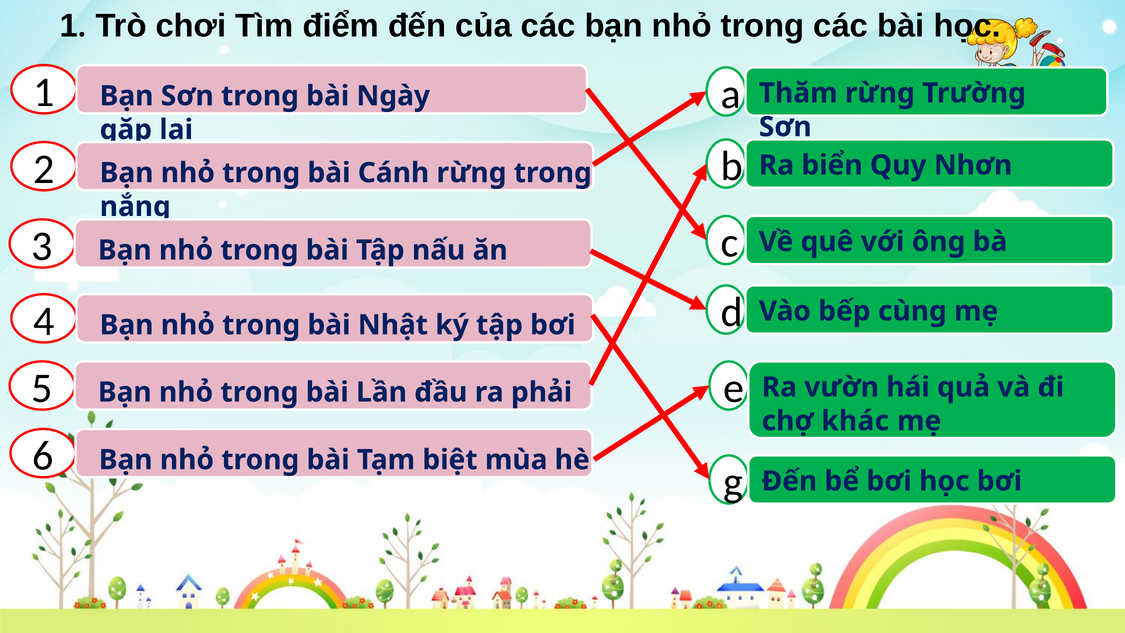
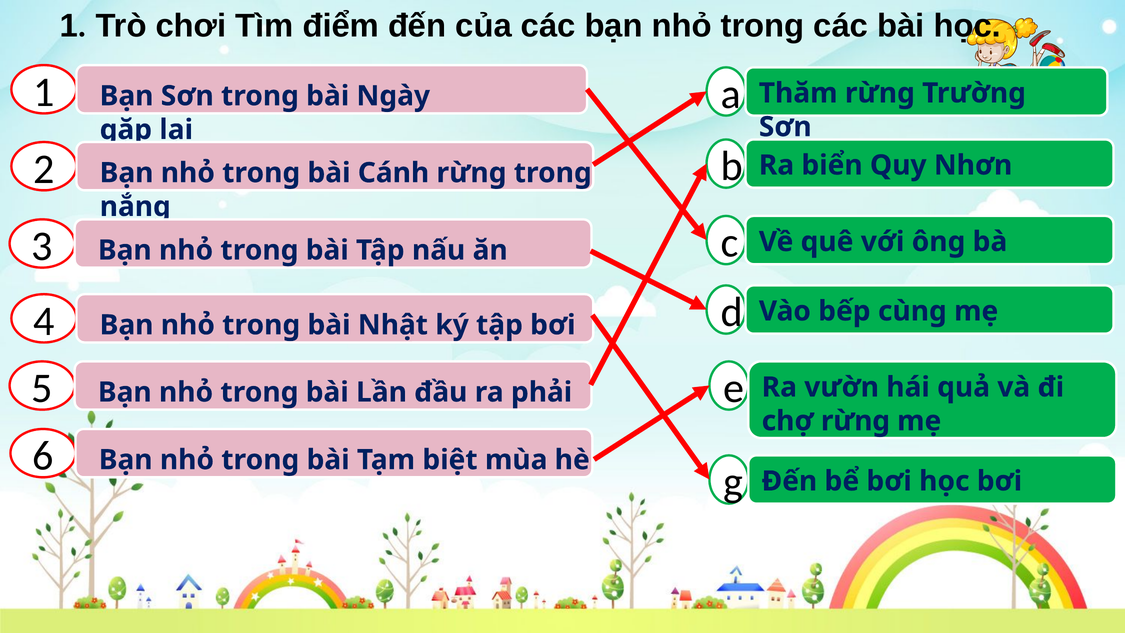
chợ khác: khác -> rừng (855, 421)
